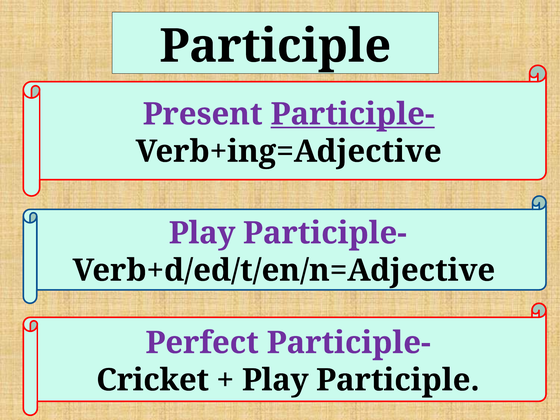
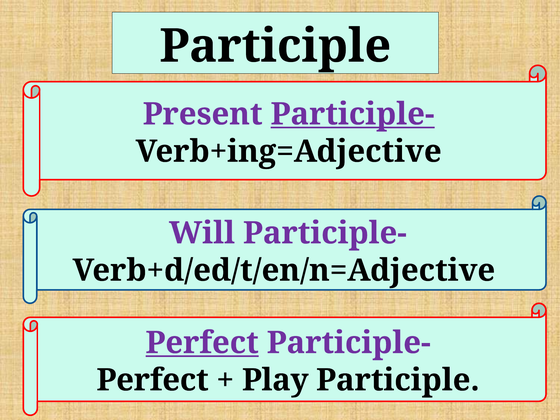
Play: Play -> Will (202, 233)
Perfect underline: none -> present (202, 343)
Cricket: Cricket -> Perfect (153, 380)
